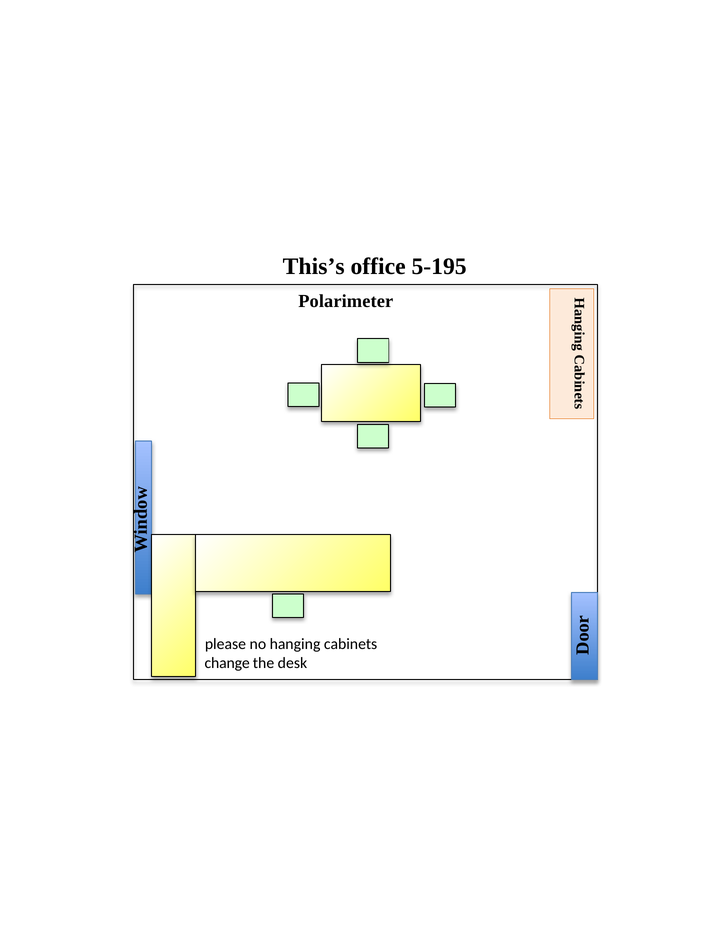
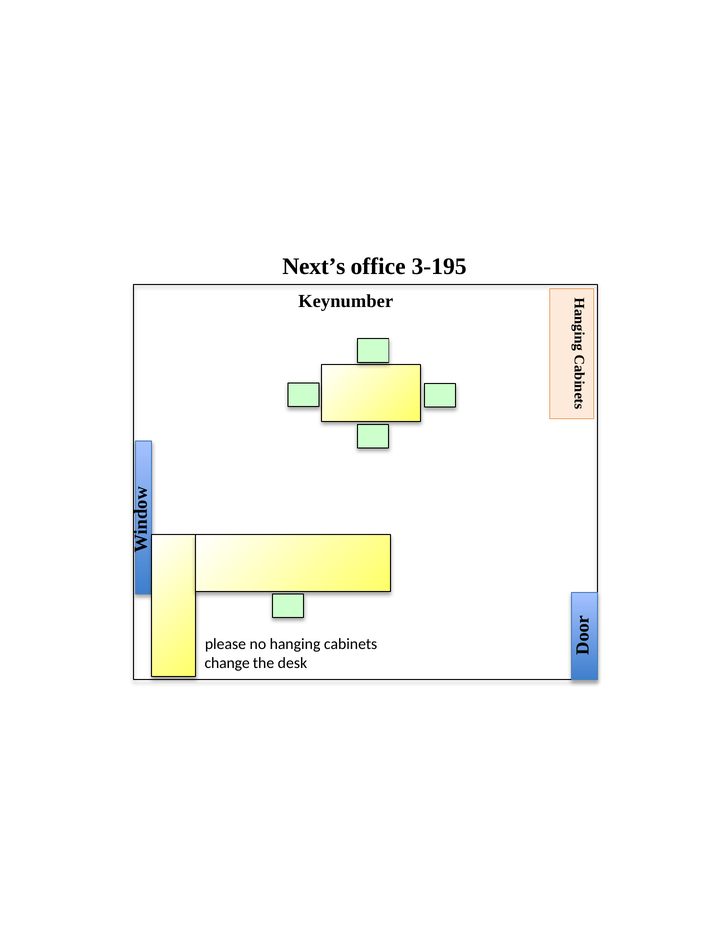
This’s: This’s -> Next’s (314, 266)
5-195: 5-195 -> 3-195 (439, 266)
Polarimeter: Polarimeter -> Keynumber (346, 301)
